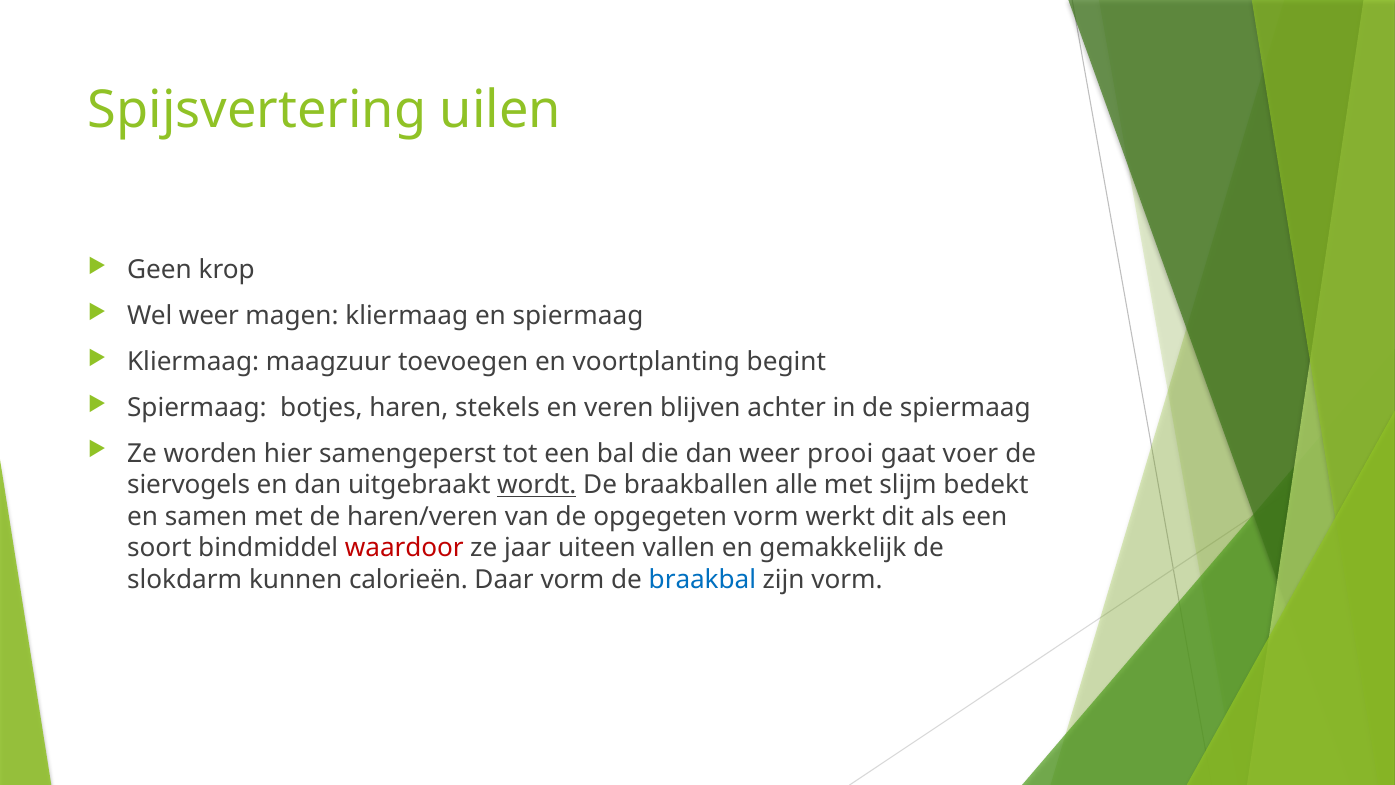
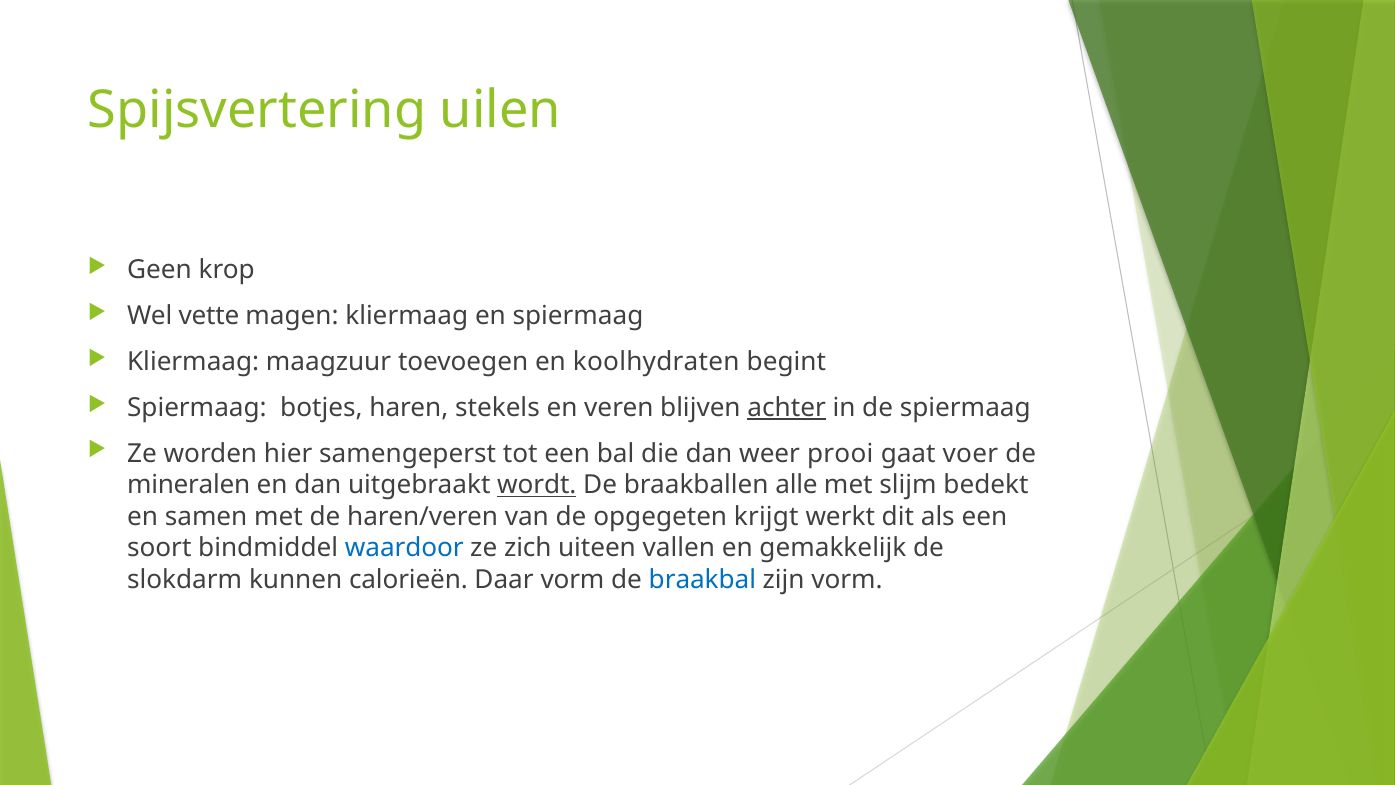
Wel weer: weer -> vette (209, 316)
voortplanting: voortplanting -> koolhydraten (656, 362)
achter underline: none -> present (787, 408)
siervogels: siervogels -> mineralen (189, 485)
opgegeten vorm: vorm -> krijgt (766, 516)
waardoor colour: red -> blue (404, 548)
jaar: jaar -> zich (528, 548)
